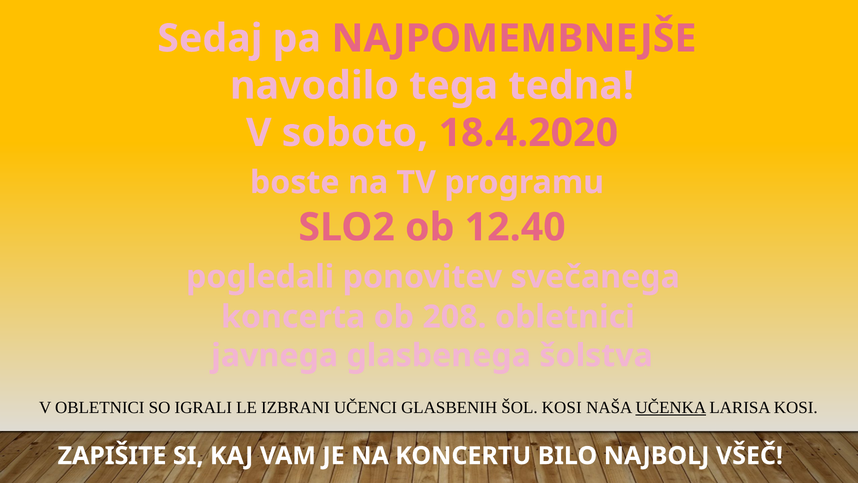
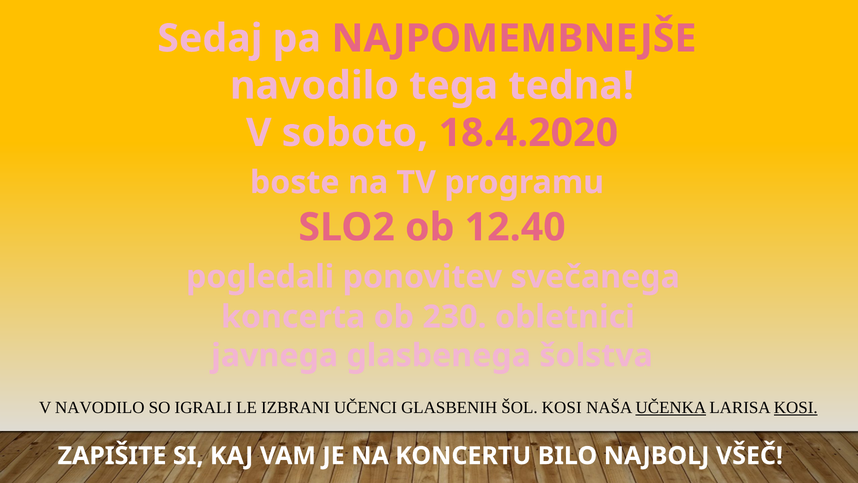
208: 208 -> 230 (455, 317)
V OBLETNICI: OBLETNICI -> NAVODILO (100, 407)
KOSI underline: none -> present (796, 407)
